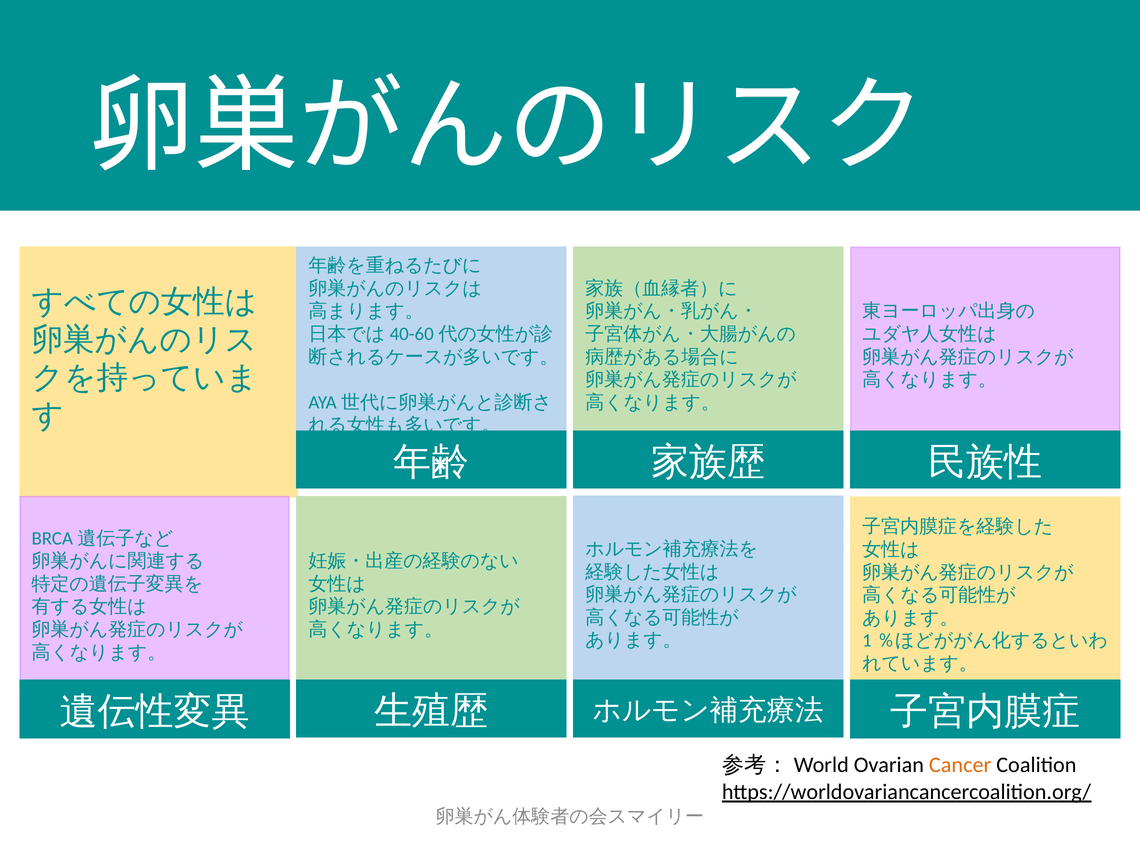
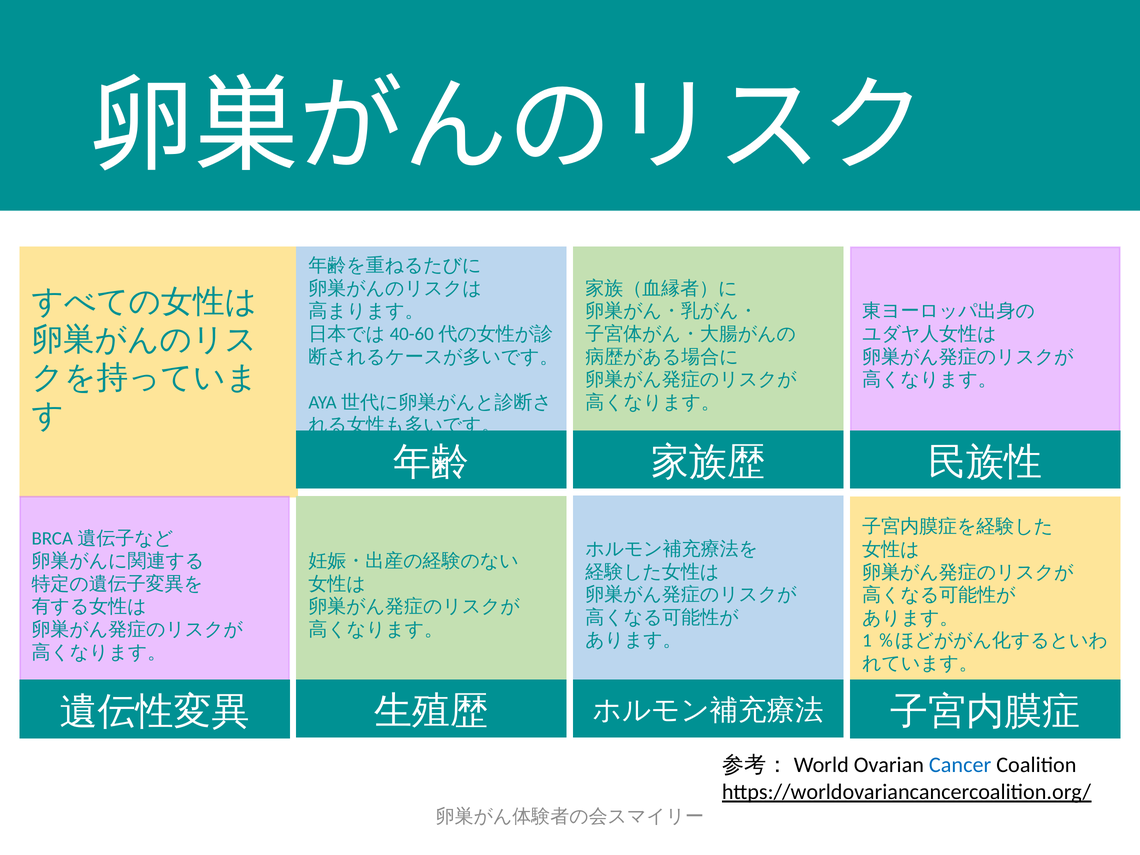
Cancer colour: orange -> blue (960, 765)
